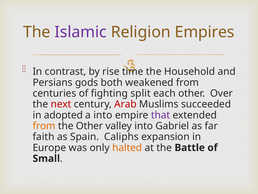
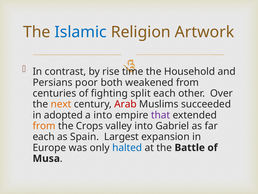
Islamic colour: purple -> blue (81, 32)
Empires: Empires -> Artwork (205, 32)
gods: gods -> poor (87, 82)
next colour: red -> orange (61, 104)
the Other: Other -> Crops (90, 126)
faith: faith -> each (44, 136)
Caliphs: Caliphs -> Largest (121, 136)
halted colour: orange -> blue (127, 147)
Small: Small -> Musa (46, 158)
